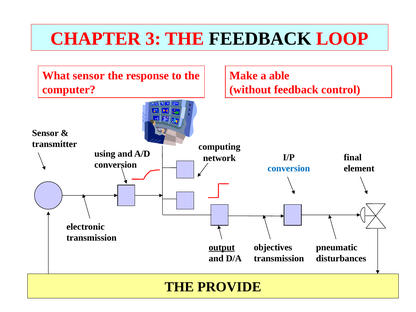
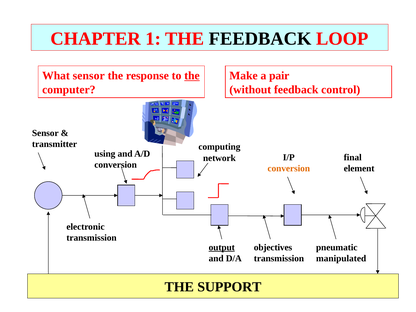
3: 3 -> 1 (153, 39)
the underline: none -> present (192, 76)
able: able -> pair (279, 76)
conversion colour: blue -> orange (289, 168)
disturbances: disturbances -> manipulated (341, 259)
PROVIDE: PROVIDE -> SUPPORT (229, 287)
